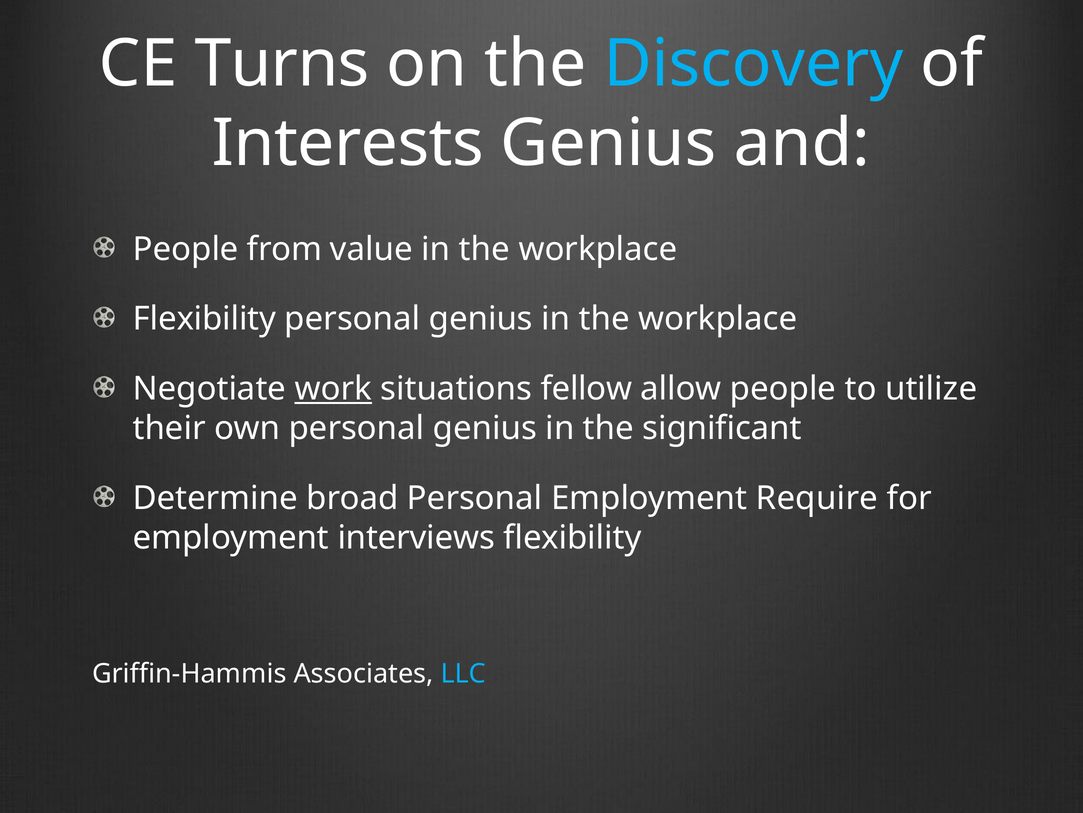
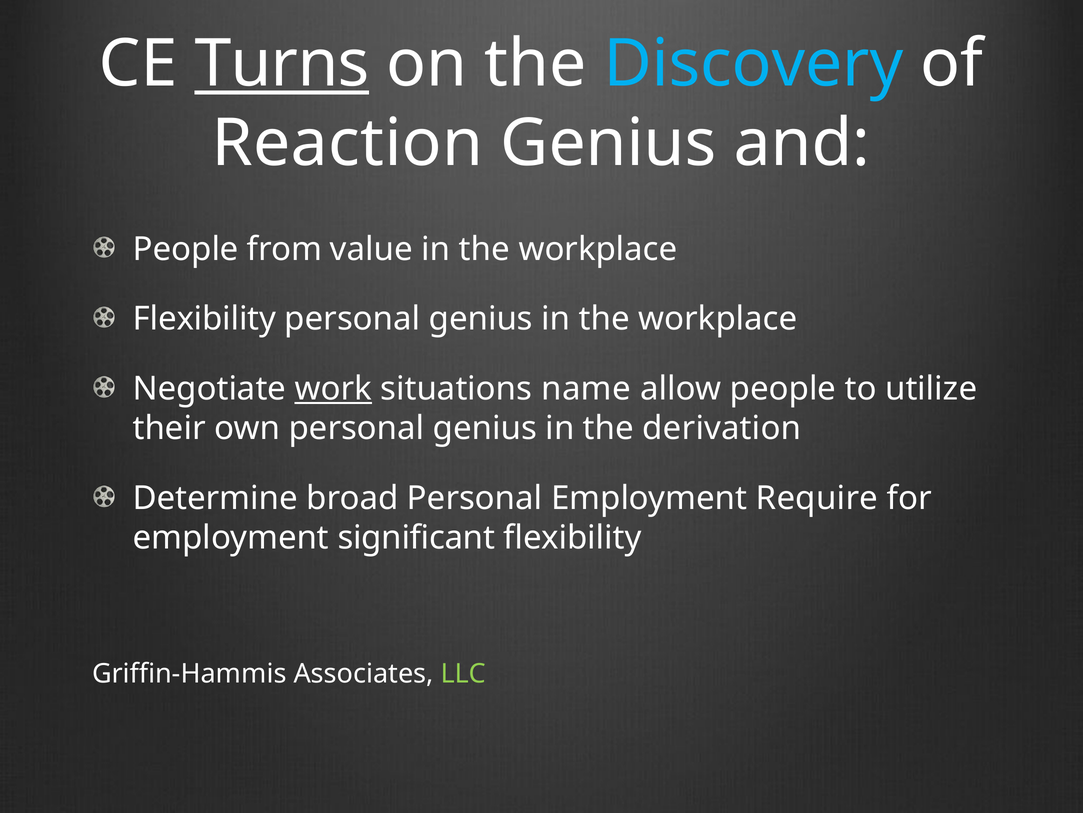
Turns underline: none -> present (282, 64)
Interests: Interests -> Reaction (347, 143)
fellow: fellow -> name (586, 388)
significant: significant -> derivation (722, 428)
interviews: interviews -> significant (416, 537)
LLC colour: light blue -> light green (463, 673)
